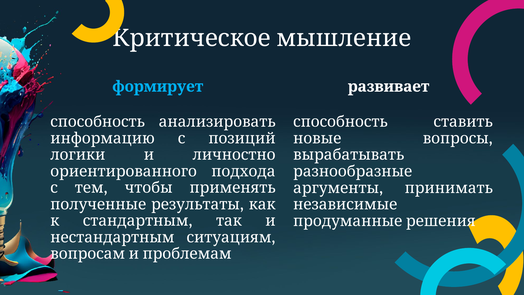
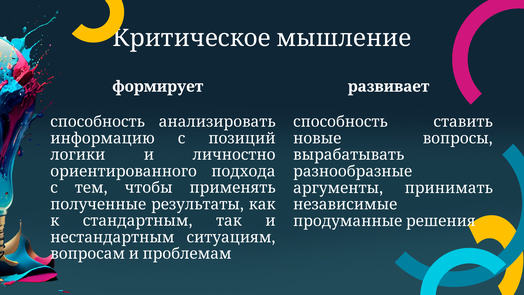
формирует colour: light blue -> white (158, 86)
